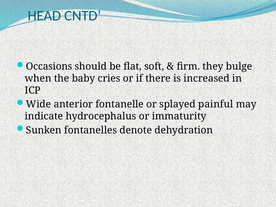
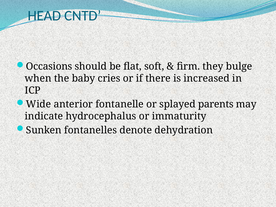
painful: painful -> parents (216, 104)
